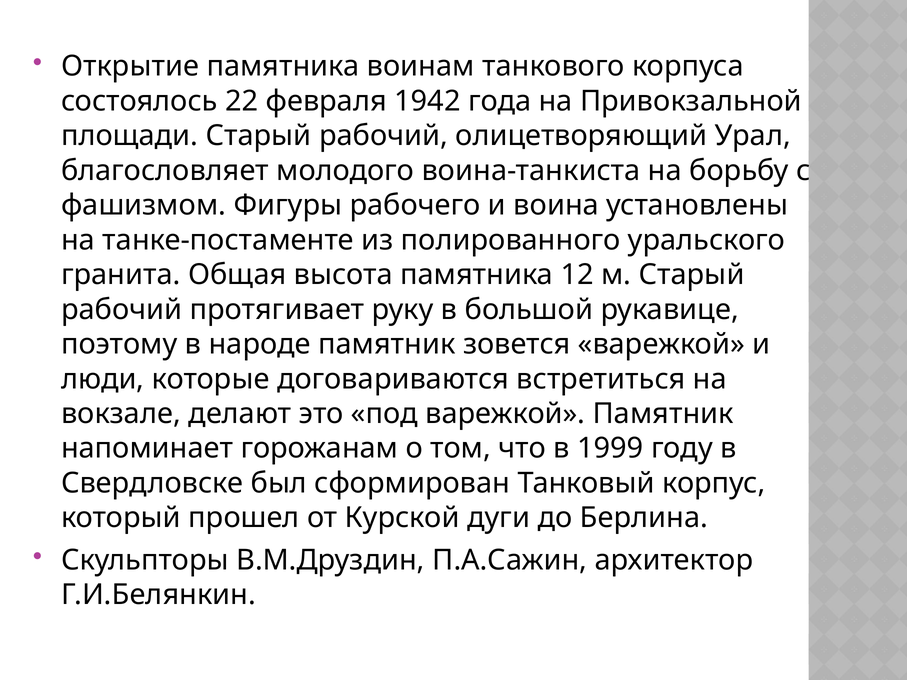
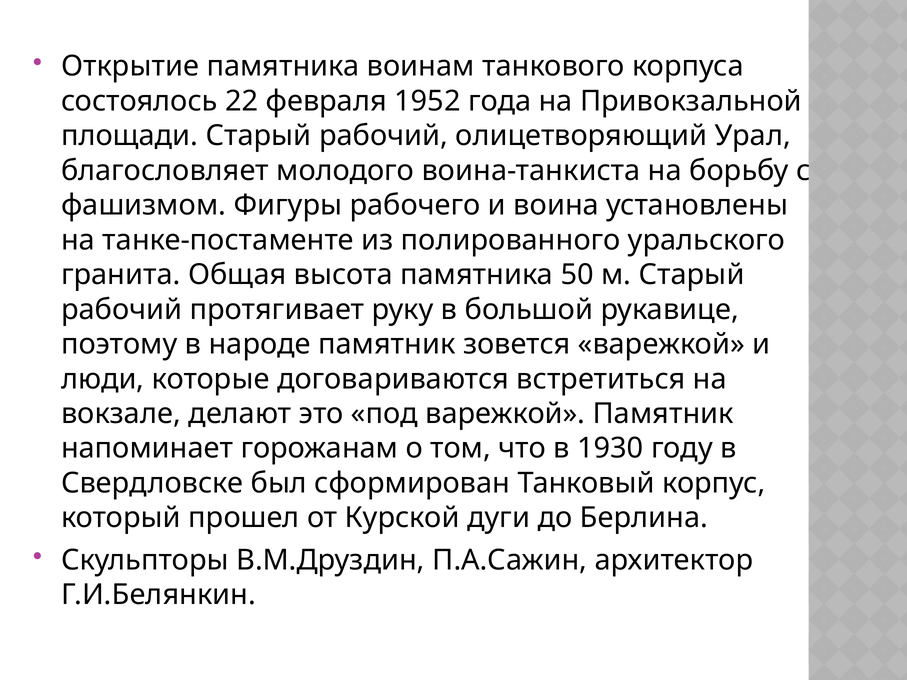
1942: 1942 -> 1952 (427, 101)
12: 12 -> 50 (577, 275)
1999: 1999 -> 1930 (610, 449)
